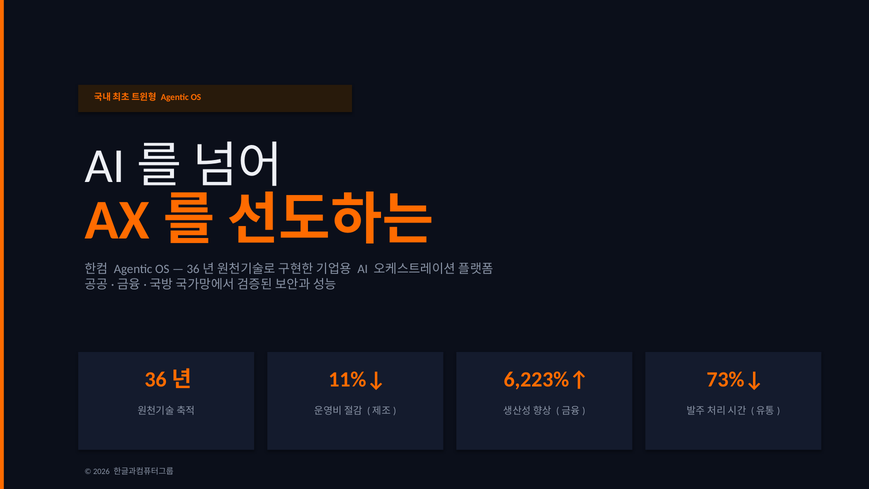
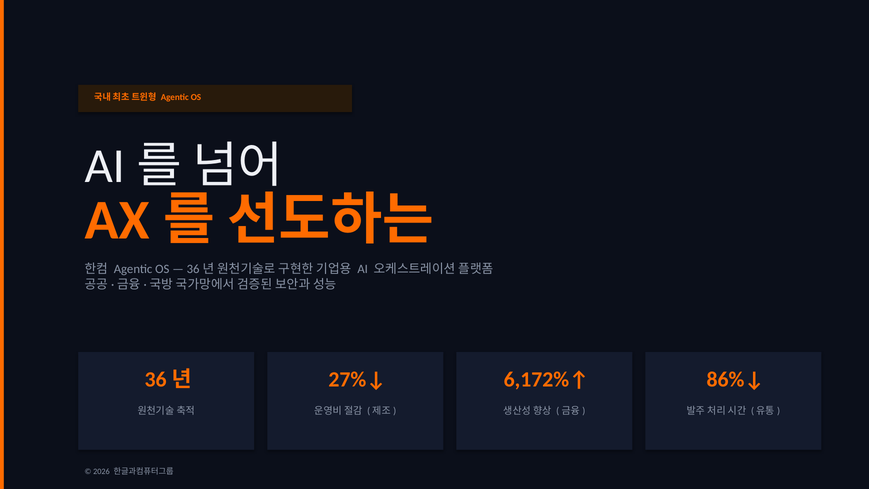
11%↓: 11%↓ -> 27%↓ (357, 380)
6,223%↑: 6,223%↑ -> 6,172%↑ (546, 380)
73%↓: 73%↓ -> 86%↓ (735, 380)
